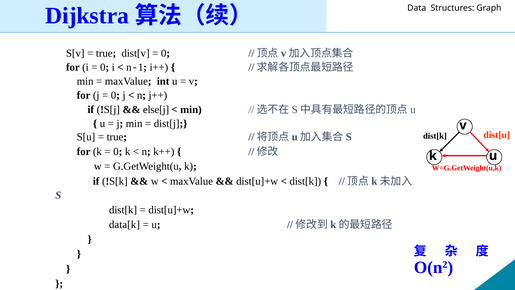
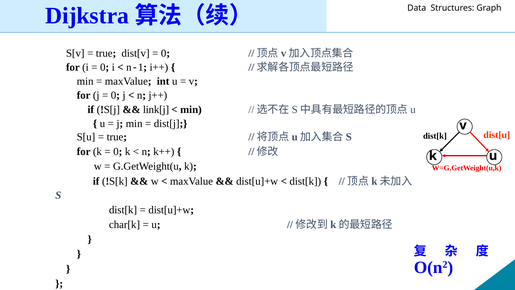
else[j: else[j -> link[j (156, 109)
data[k: data[k -> char[k (125, 224)
